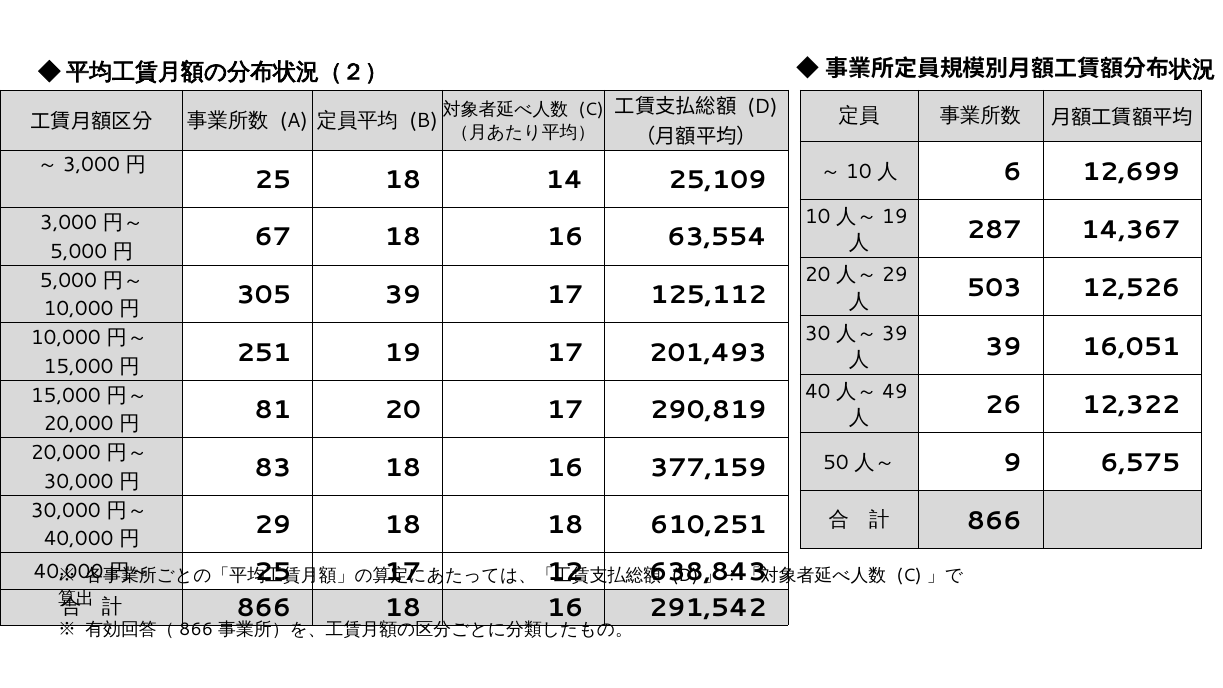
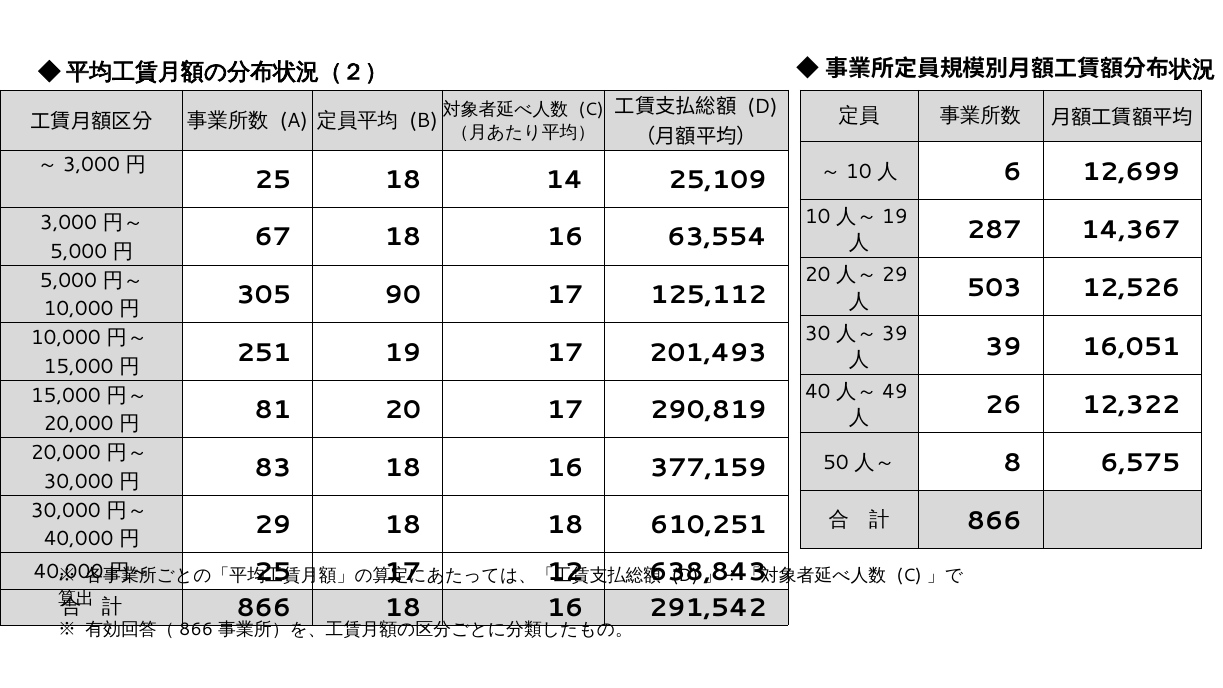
305 39: 39 -> 90 (403, 295)
9: 9 -> 8 (1012, 463)
